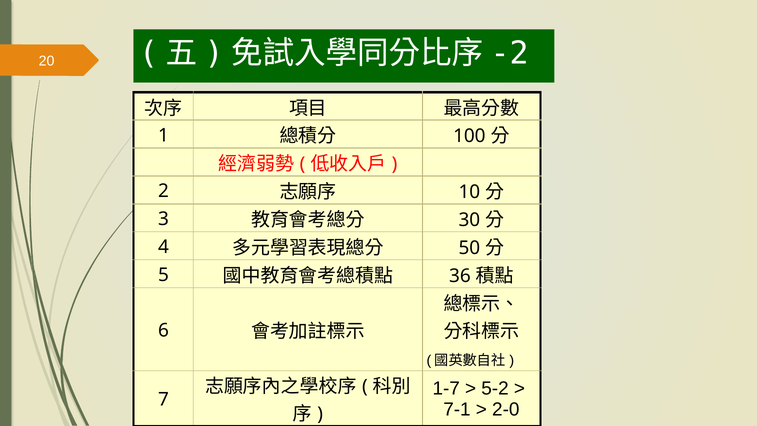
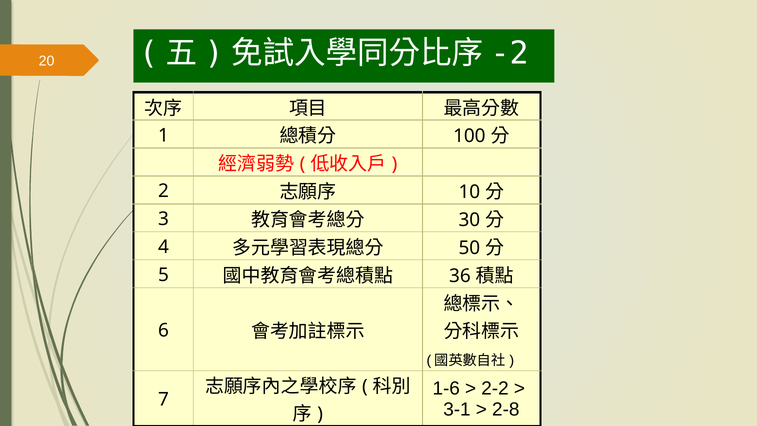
1-7: 1-7 -> 1-6 (446, 388)
5-2: 5-2 -> 2-2 (495, 388)
7-1: 7-1 -> 3-1 (457, 409)
2-0: 2-0 -> 2-8 (506, 409)
